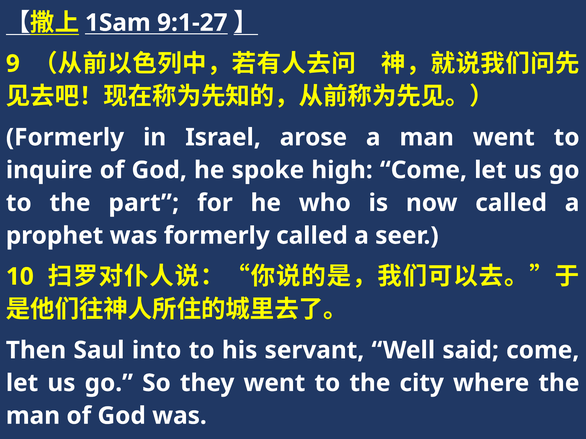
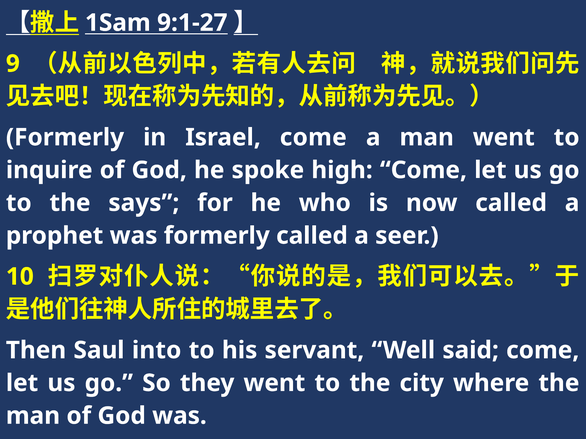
Israel arose: arose -> come (313, 137)
part: part -> says (144, 203)
